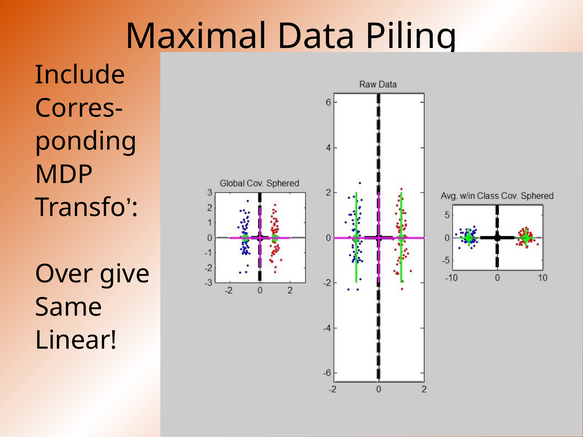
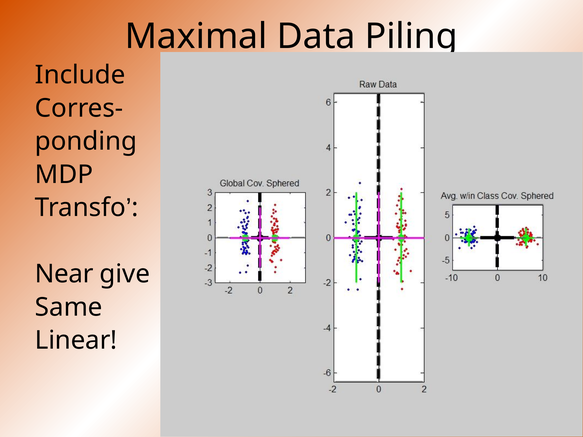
Over: Over -> Near (64, 274)
